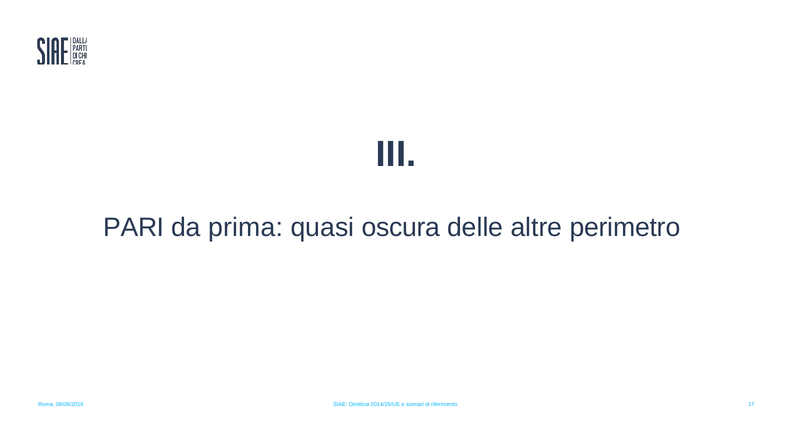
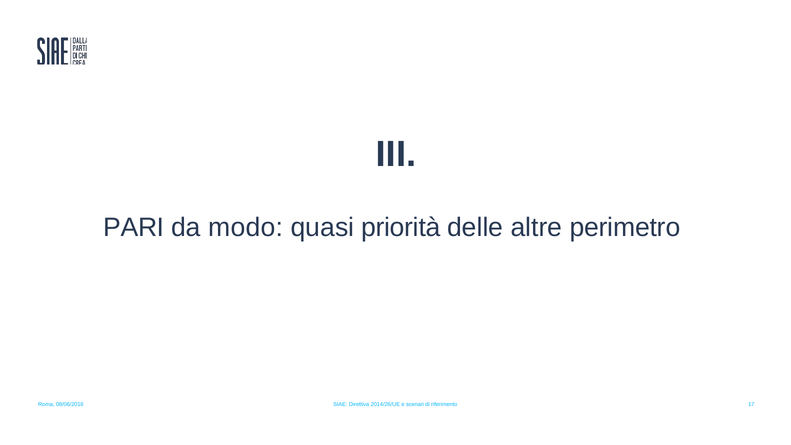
prima: prima -> modo (246, 227)
oscura: oscura -> priorità (401, 227)
